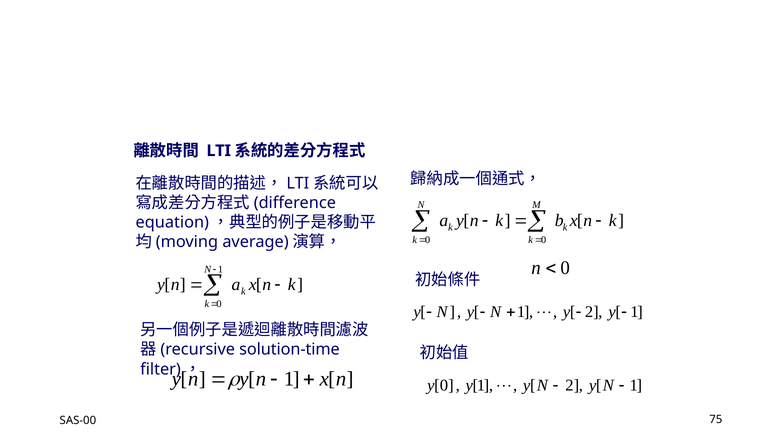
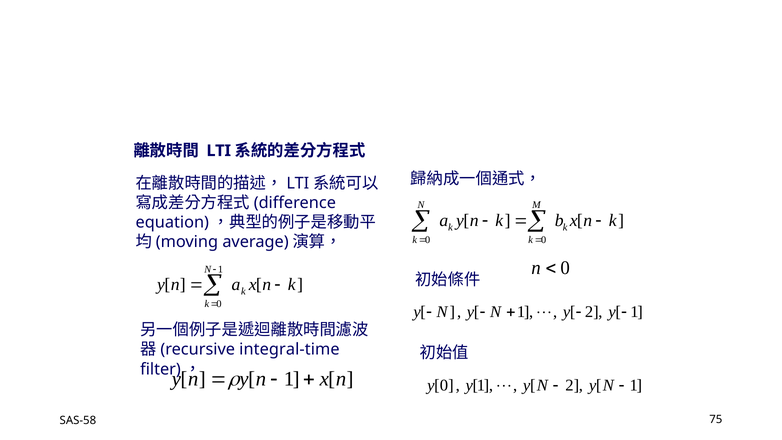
solution-time: solution-time -> integral-time (289, 349)
SAS-00: SAS-00 -> SAS-58 (78, 420)
